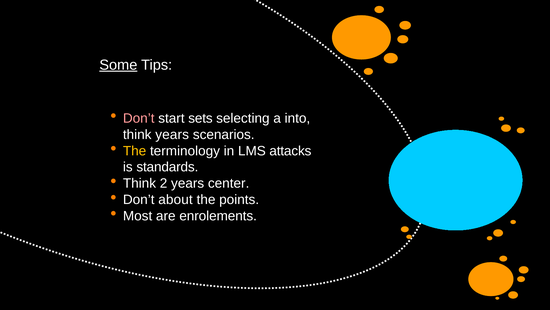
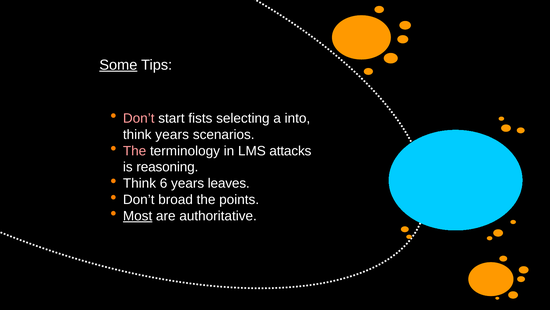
sets: sets -> fists (200, 118)
The colour: yellow -> pink (135, 151)
standards: standards -> reasoning (167, 167)
2: 2 -> 6 (164, 183)
center: center -> leaves (229, 183)
about: about -> broad (176, 199)
Most underline: none -> present (138, 216)
enrolements: enrolements -> authoritative (218, 216)
